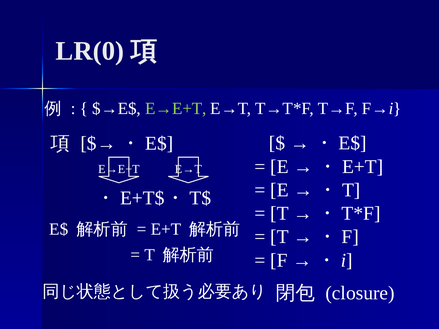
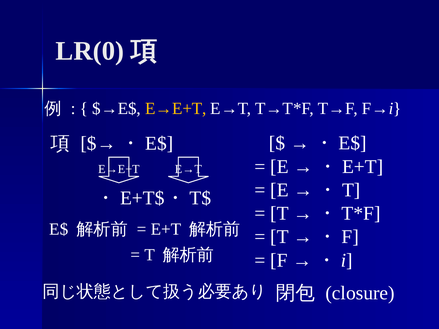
E→E+T colour: light green -> yellow (176, 109)
